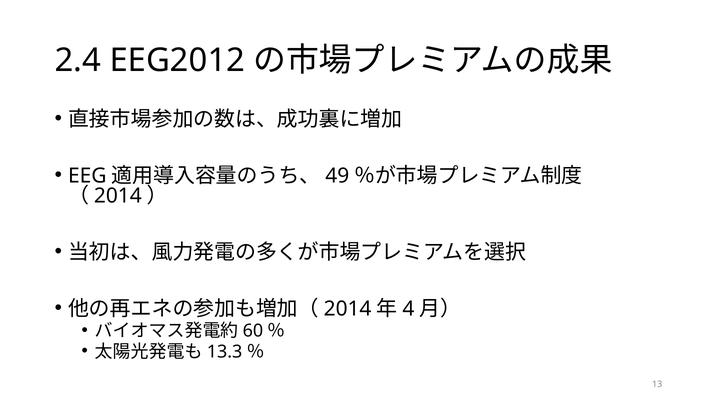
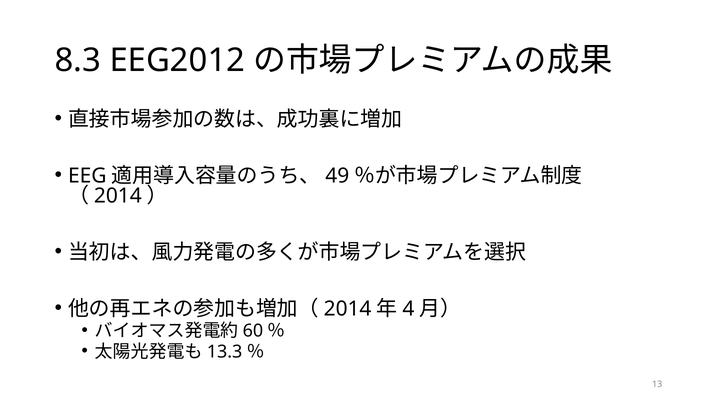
2.4: 2.4 -> 8.3 (78, 60)
